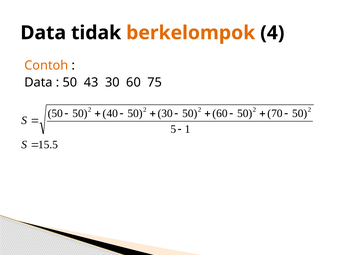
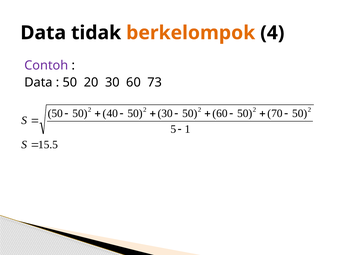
Contoh colour: orange -> purple (46, 65)
43: 43 -> 20 (91, 83)
75: 75 -> 73 (155, 83)
